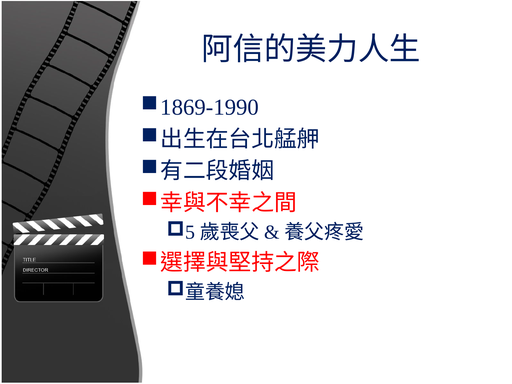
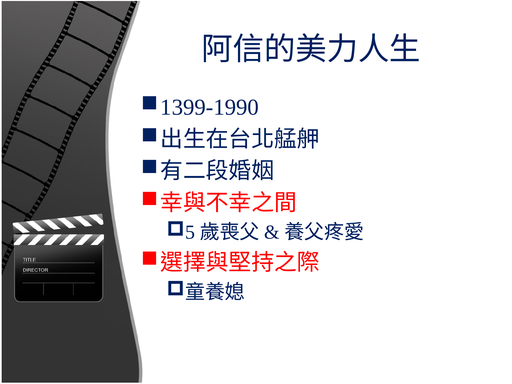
1869-1990: 1869-1990 -> 1399-1990 (210, 107)
